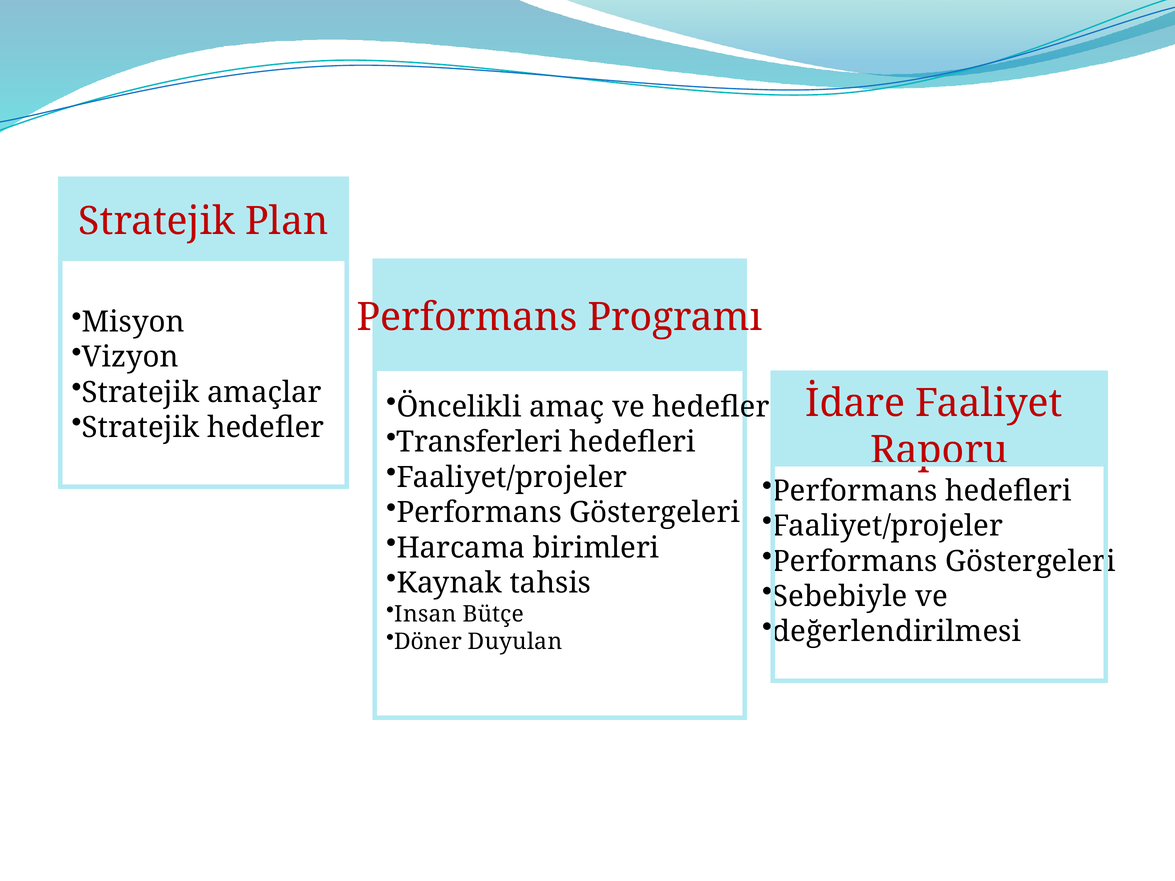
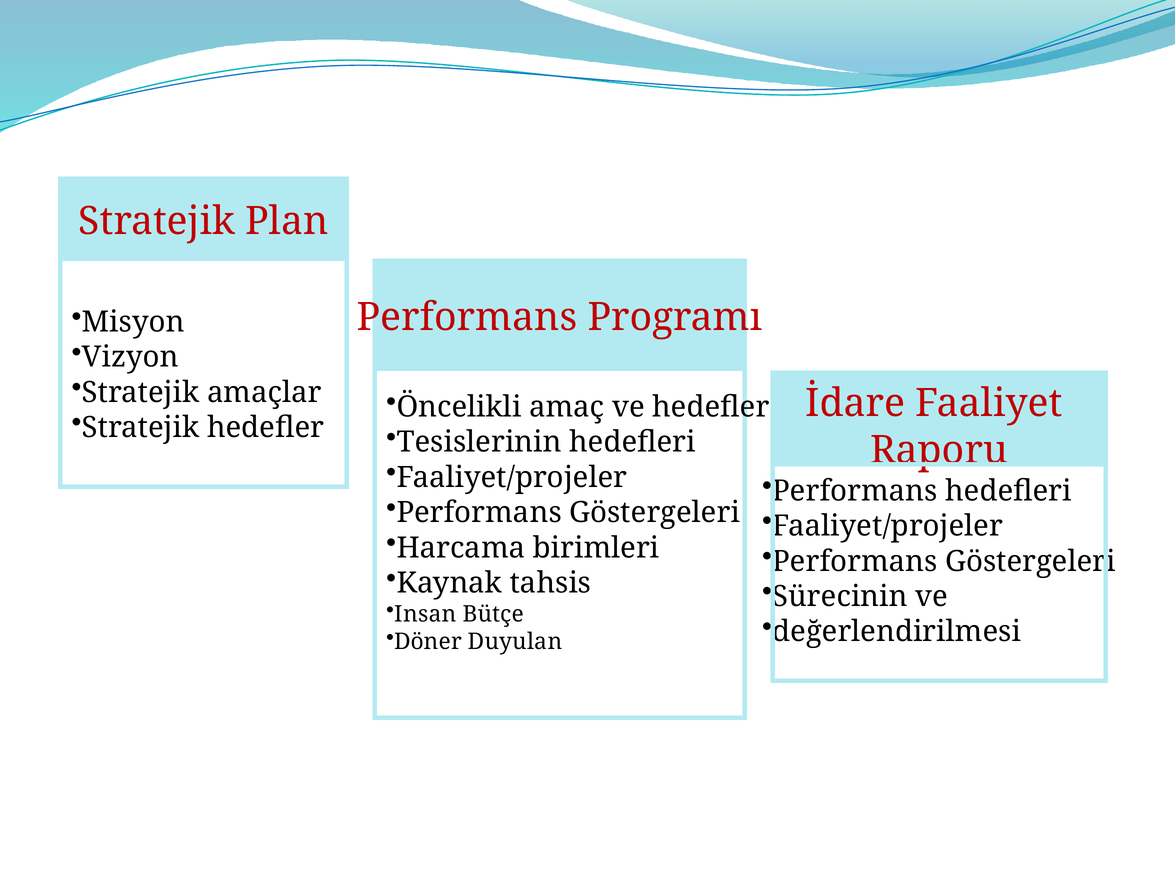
Transferleri: Transferleri -> Tesislerinin (479, 442)
Sebebiyle: Sebebiyle -> Sürecinin (840, 597)
